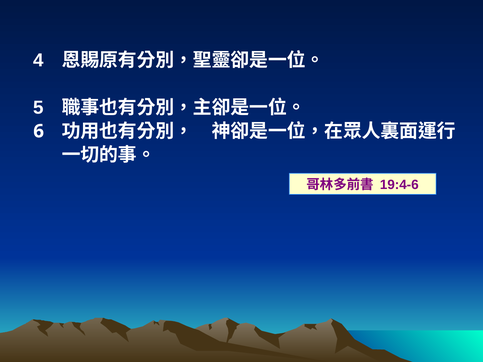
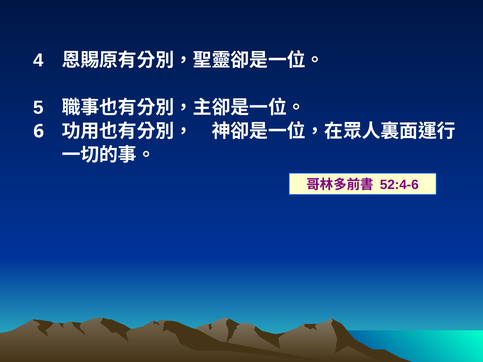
19:4-6: 19:4-6 -> 52:4-6 (399, 185)
